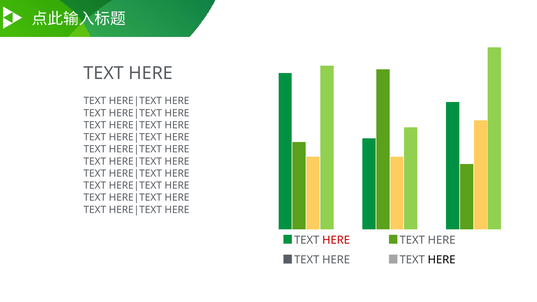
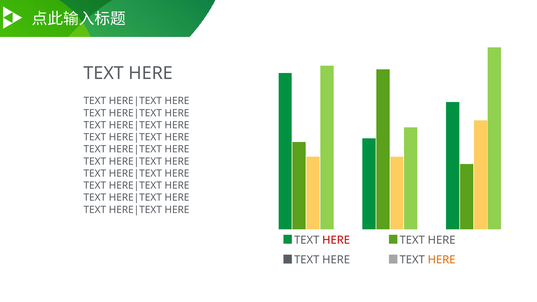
HERE colour: black -> orange (442, 260)
